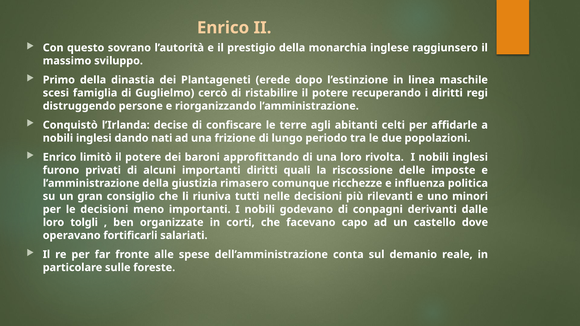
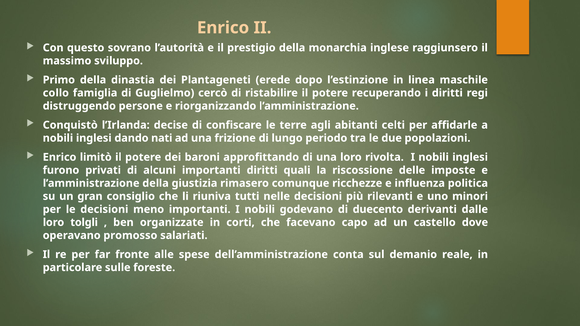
scesi: scesi -> collo (56, 93)
conpagni: conpagni -> duecento (378, 209)
fortificarli: fortificarli -> promosso (130, 236)
